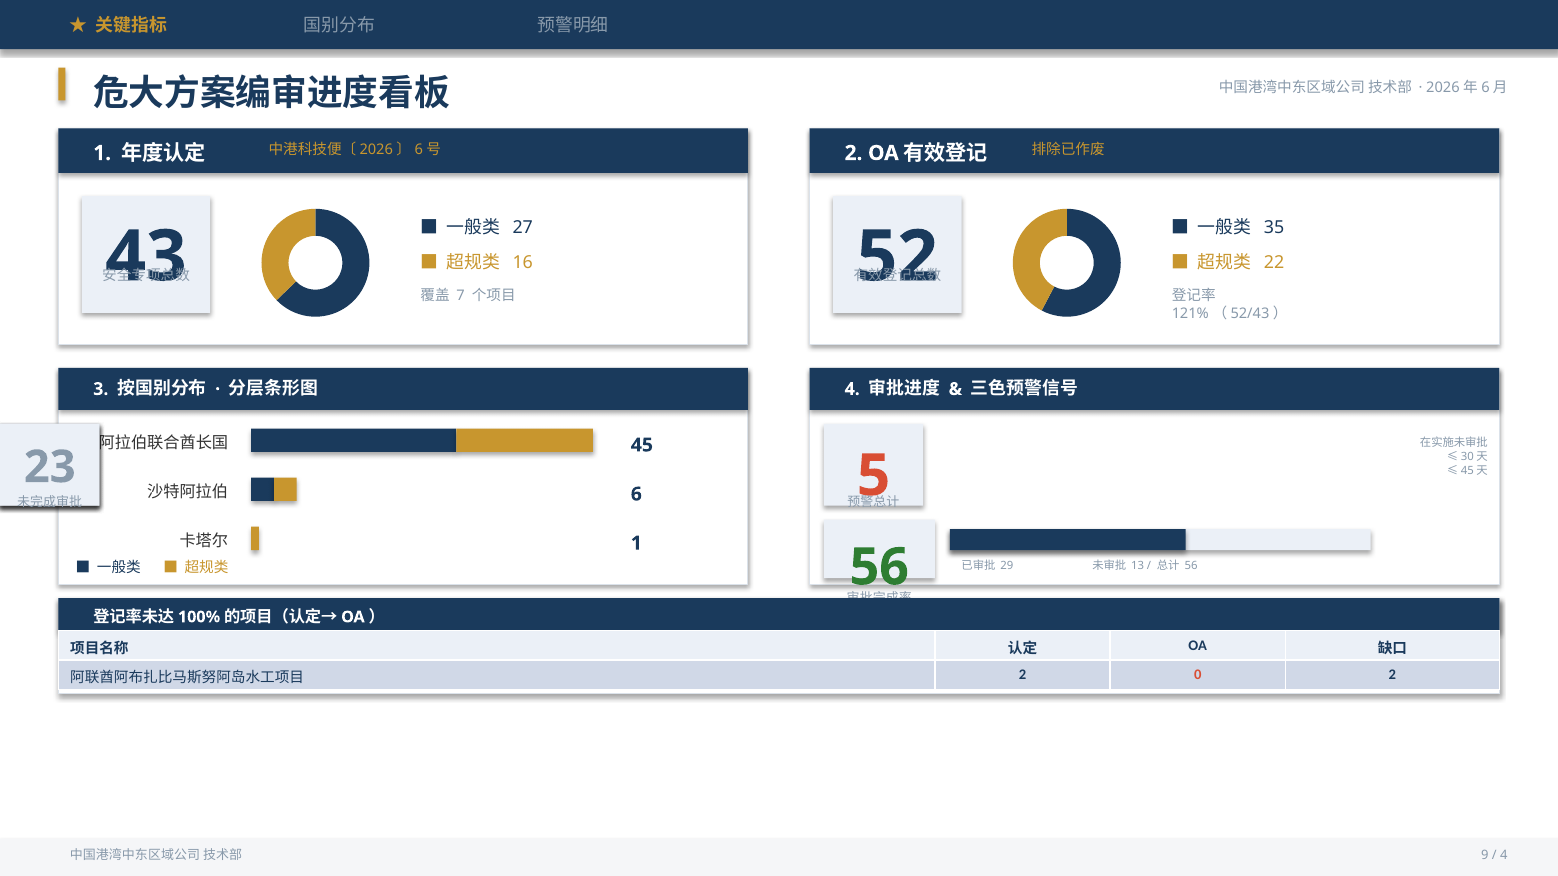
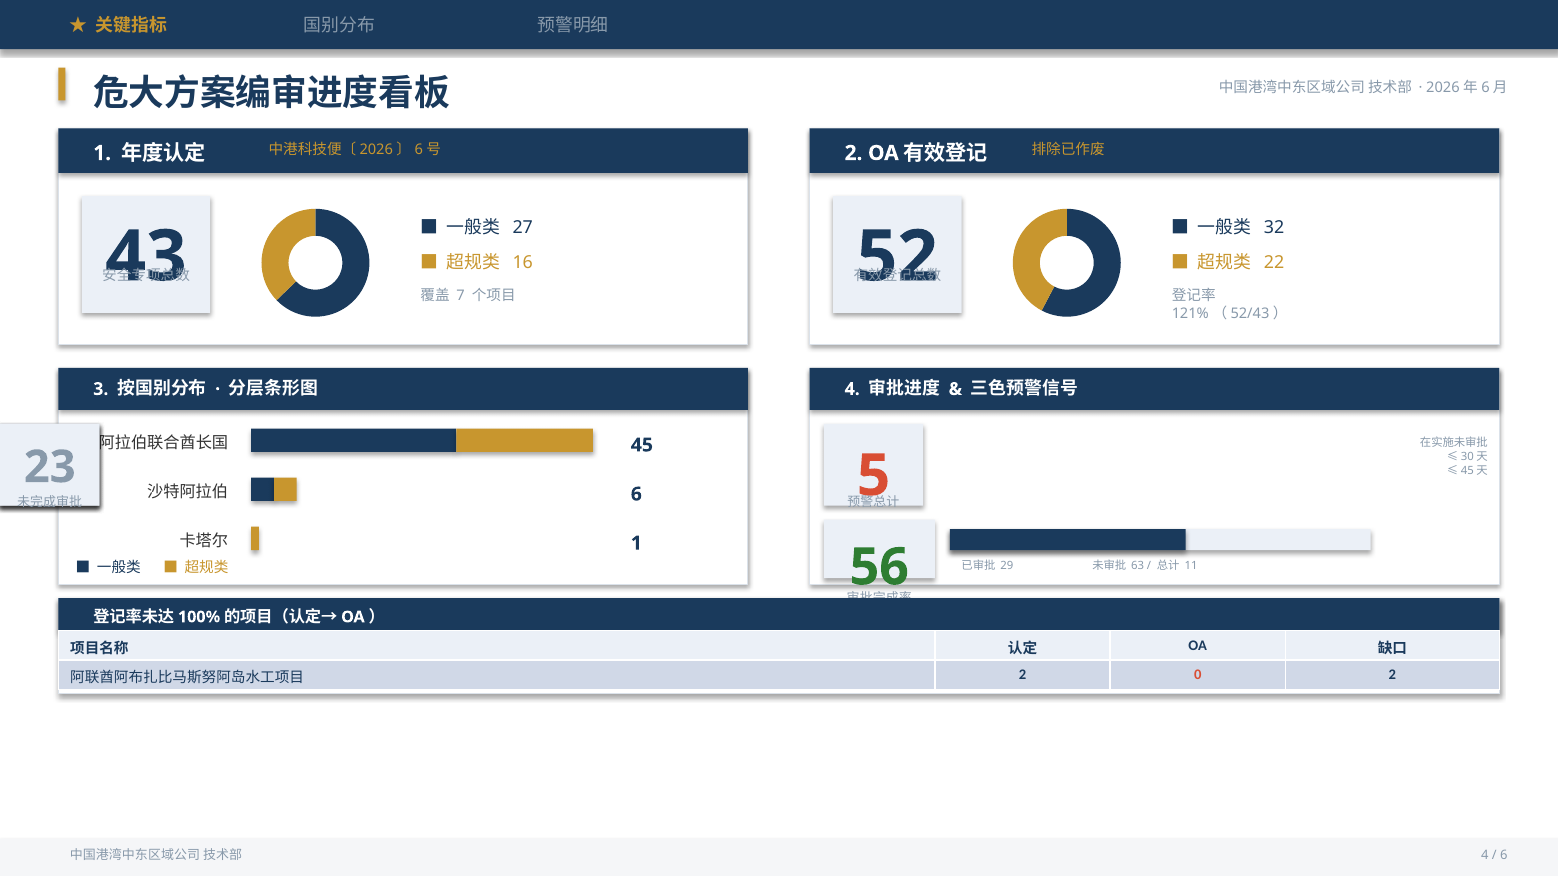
35: 35 -> 32 (1274, 228)
13: 13 -> 63 (1138, 566)
56: 56 -> 11 (1191, 566)
9: 9 -> 4 (1485, 856)
4: 4 -> 6 (1504, 856)
